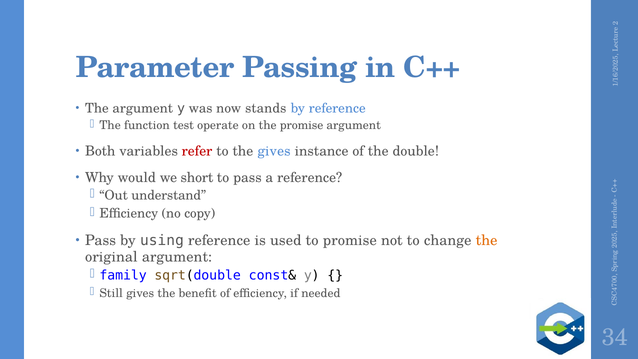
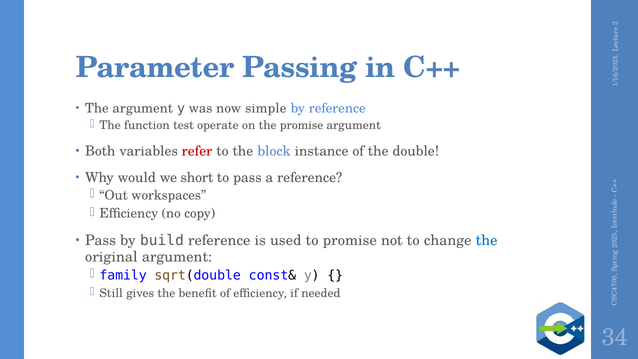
stands: stands -> simple (266, 108)
the gives: gives -> block (274, 151)
understand: understand -> workspaces (169, 195)
using: using -> build (162, 240)
the colour: orange -> blue (487, 240)
